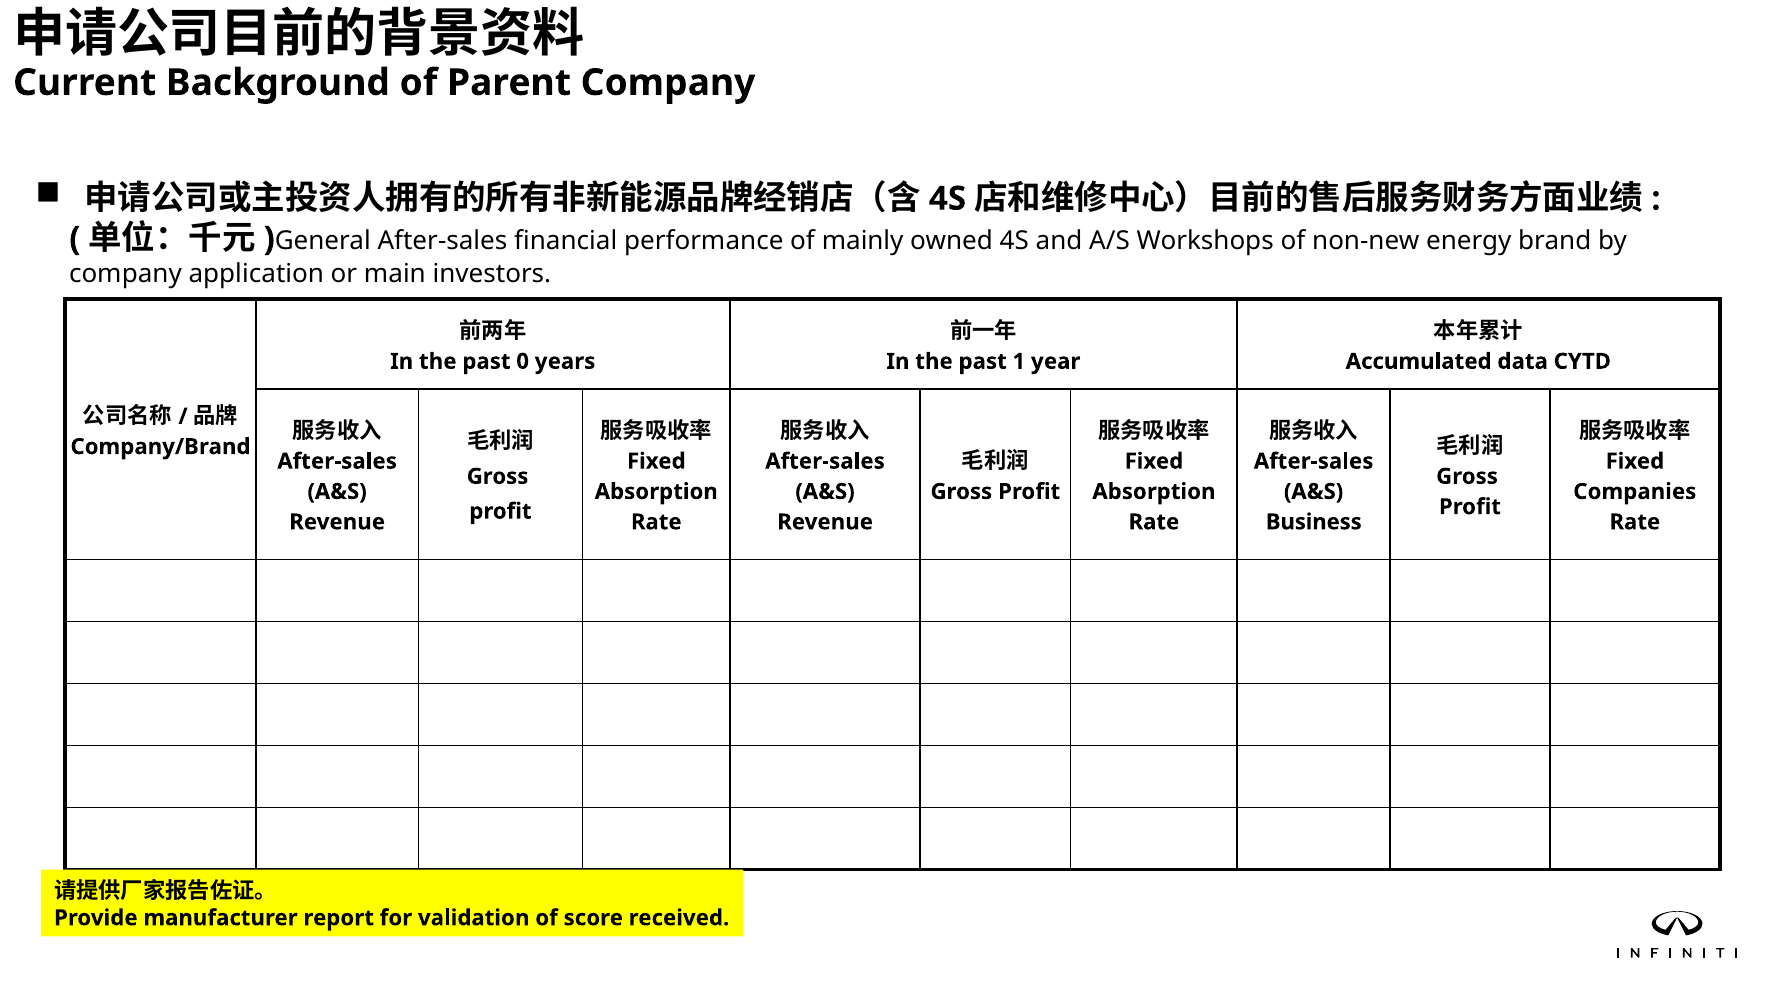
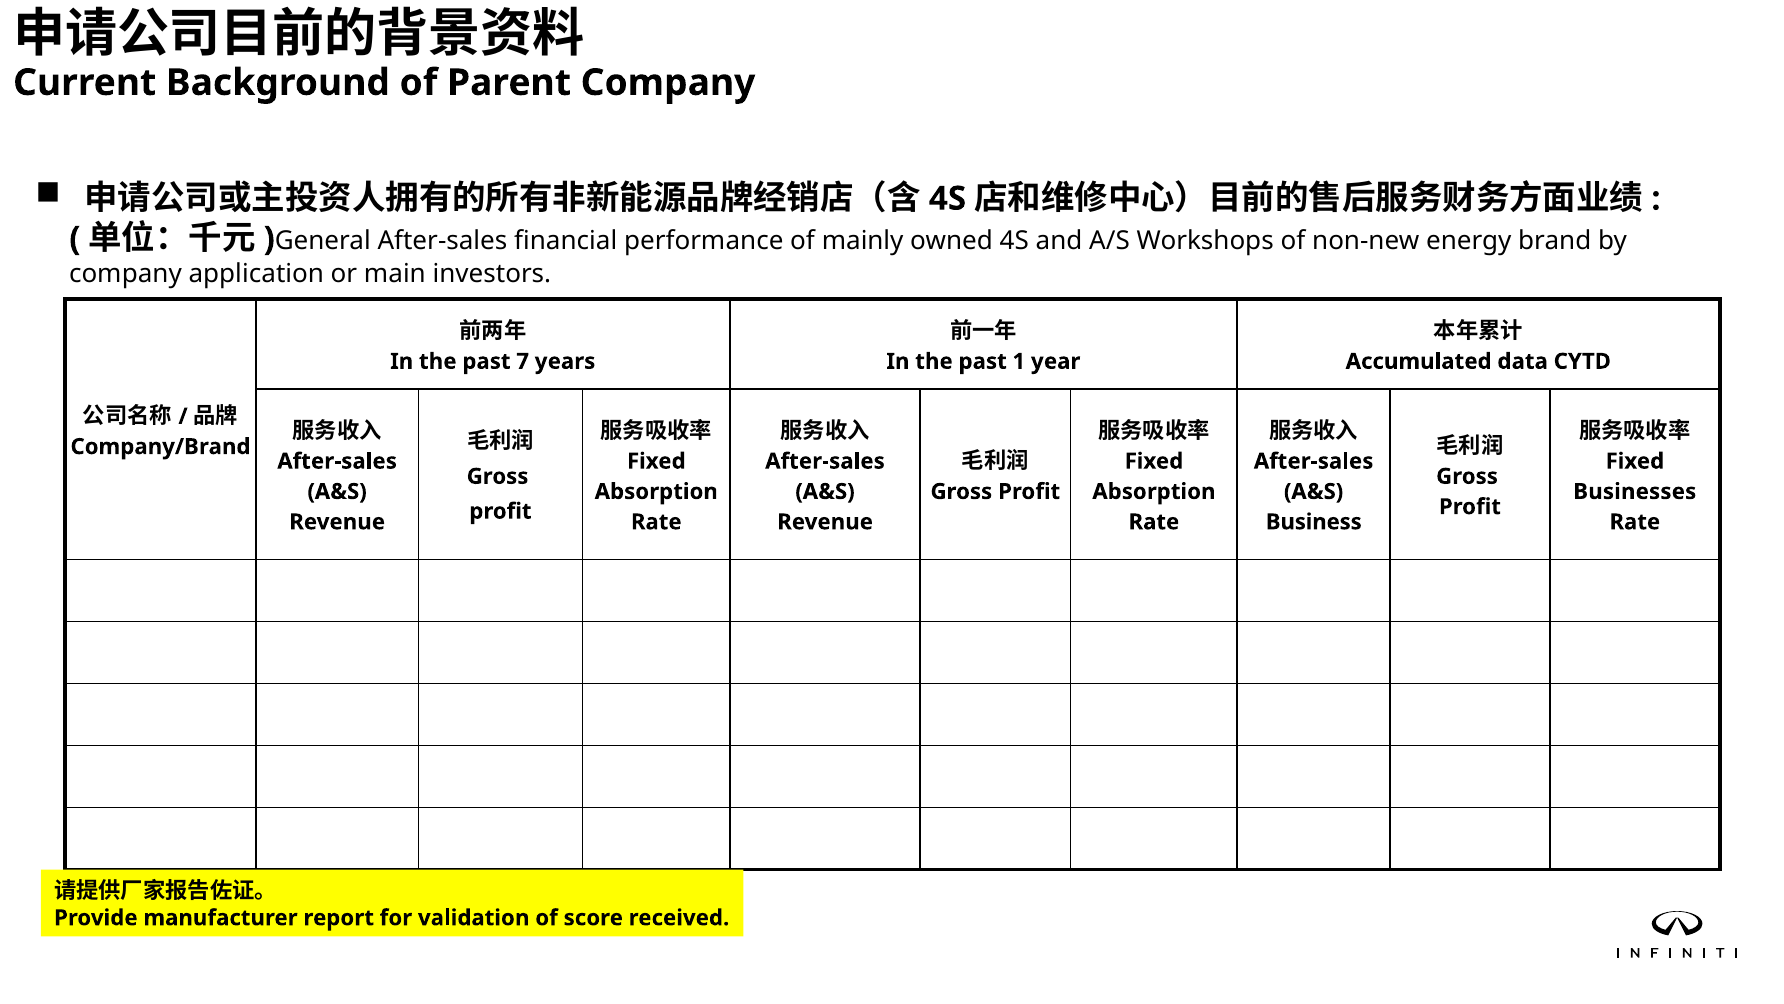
0: 0 -> 7 (523, 361)
Companies: Companies -> Businesses (1635, 491)
